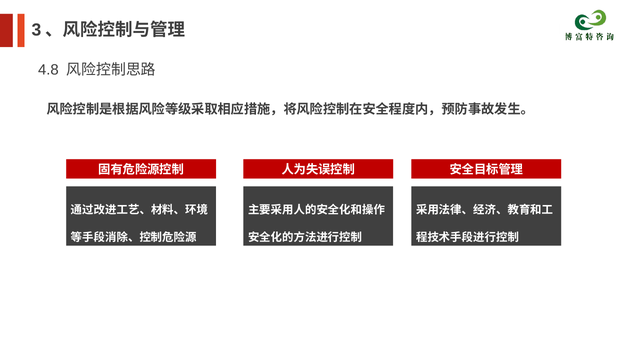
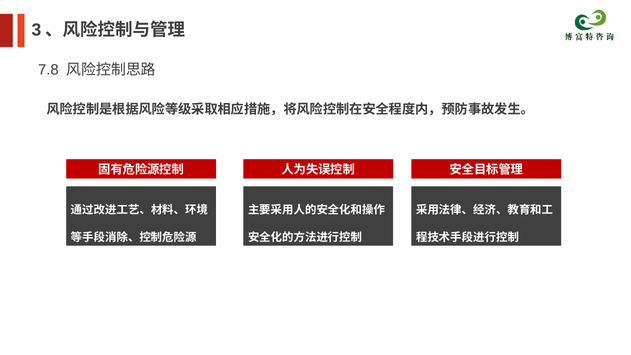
4.8: 4.8 -> 7.8 (48, 70)
